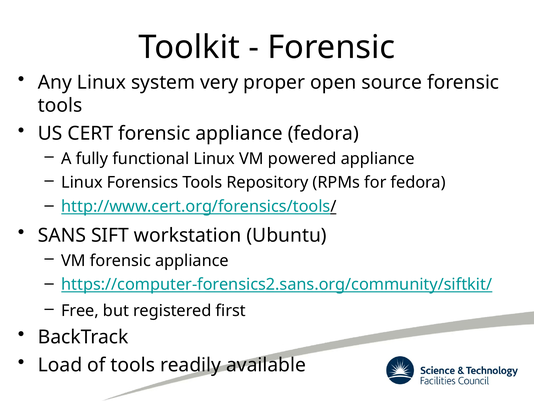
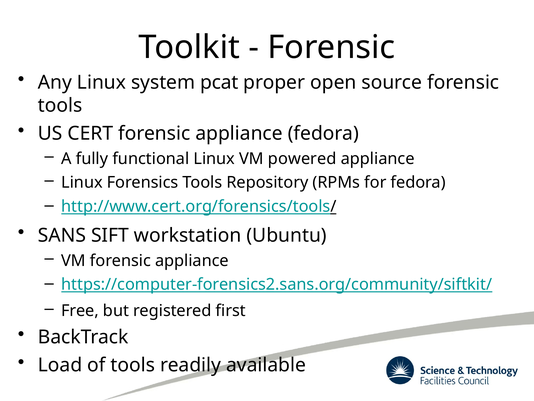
very: very -> pcat (219, 82)
